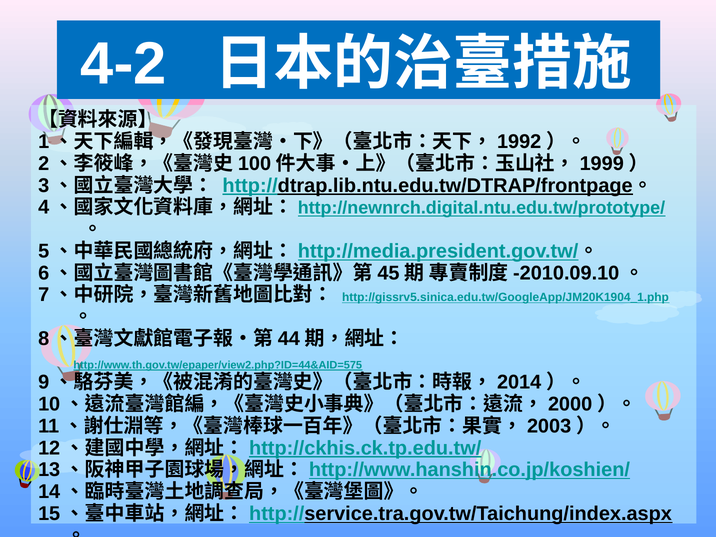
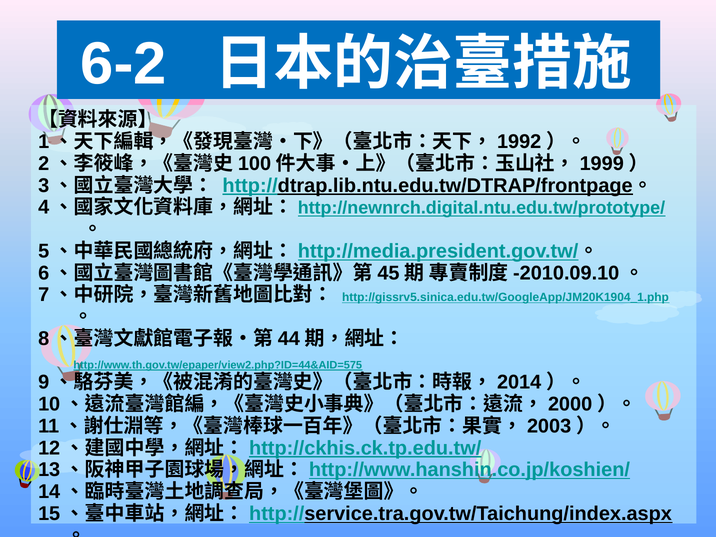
4-2: 4-2 -> 6-2 (124, 64)
